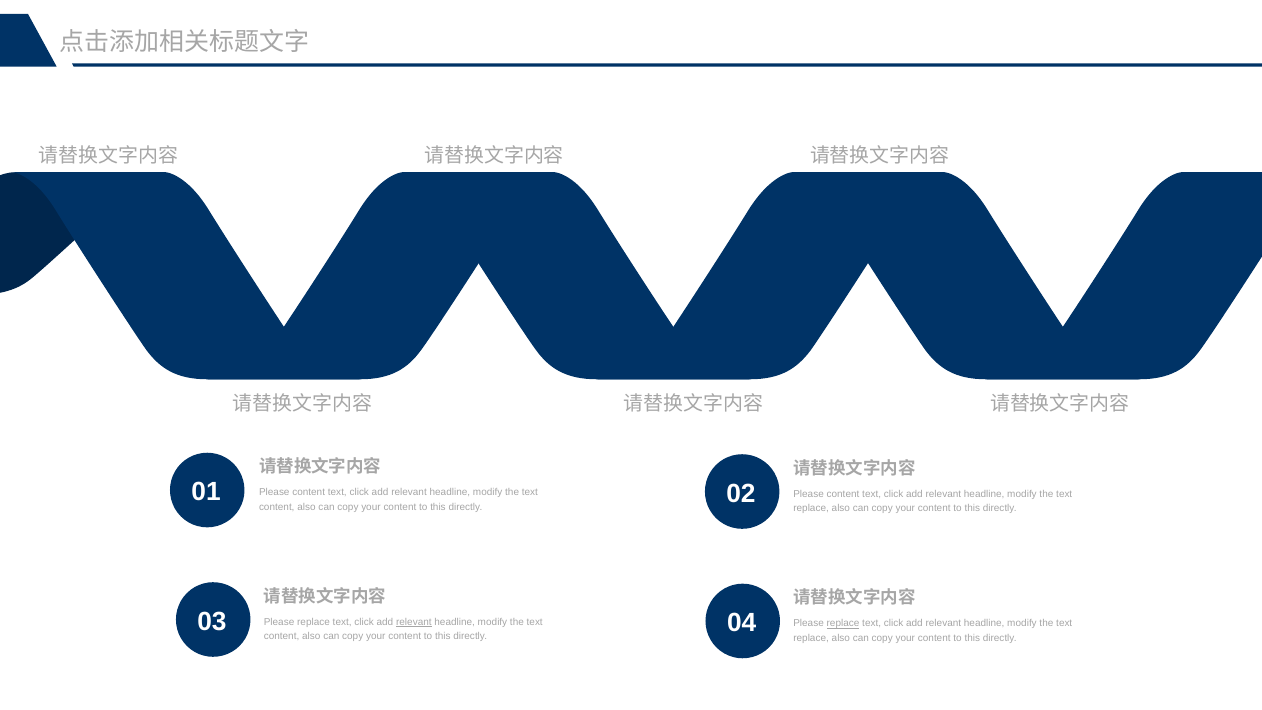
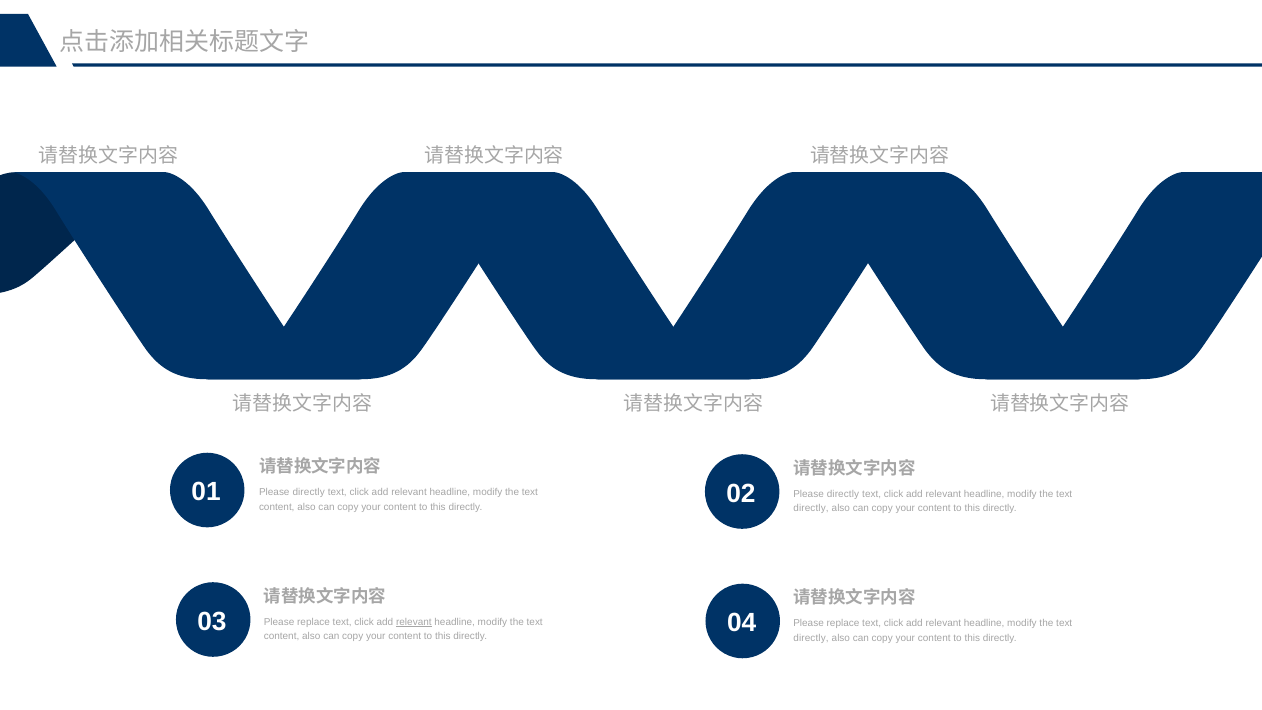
content: content -> directly (309, 492)
content: content -> directly (843, 494)
replace: replace -> directly (811, 508)
replace underline: present -> none (843, 623)
replace: replace -> directly (811, 638)
